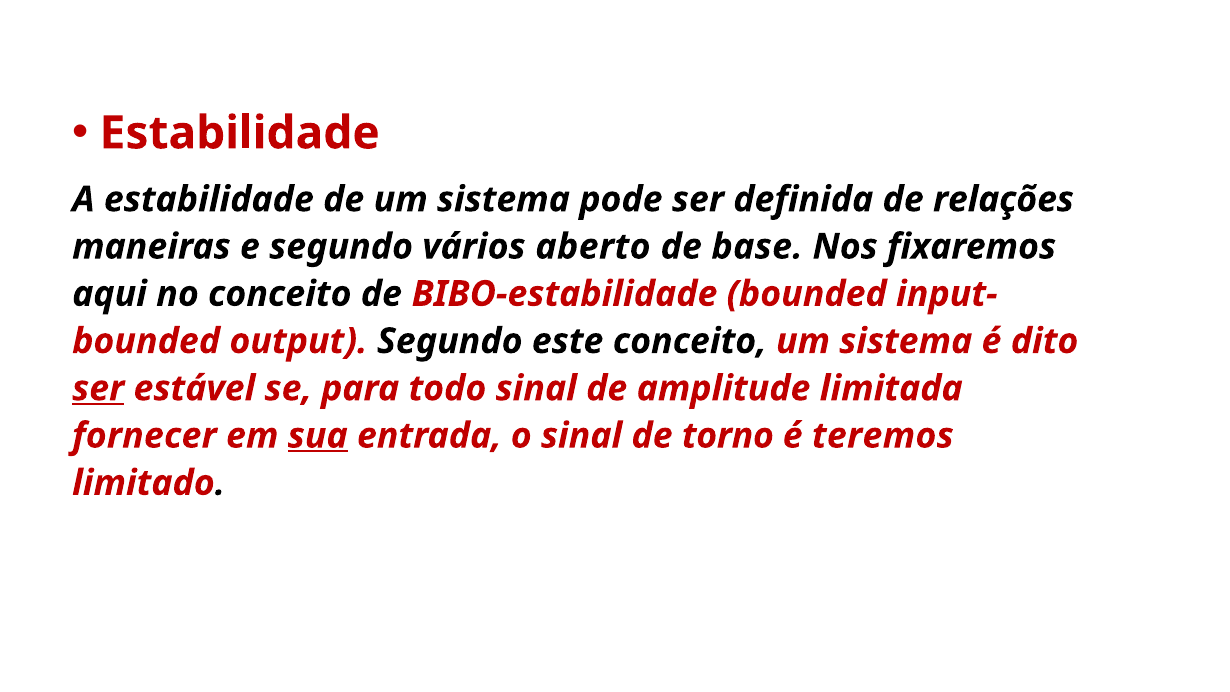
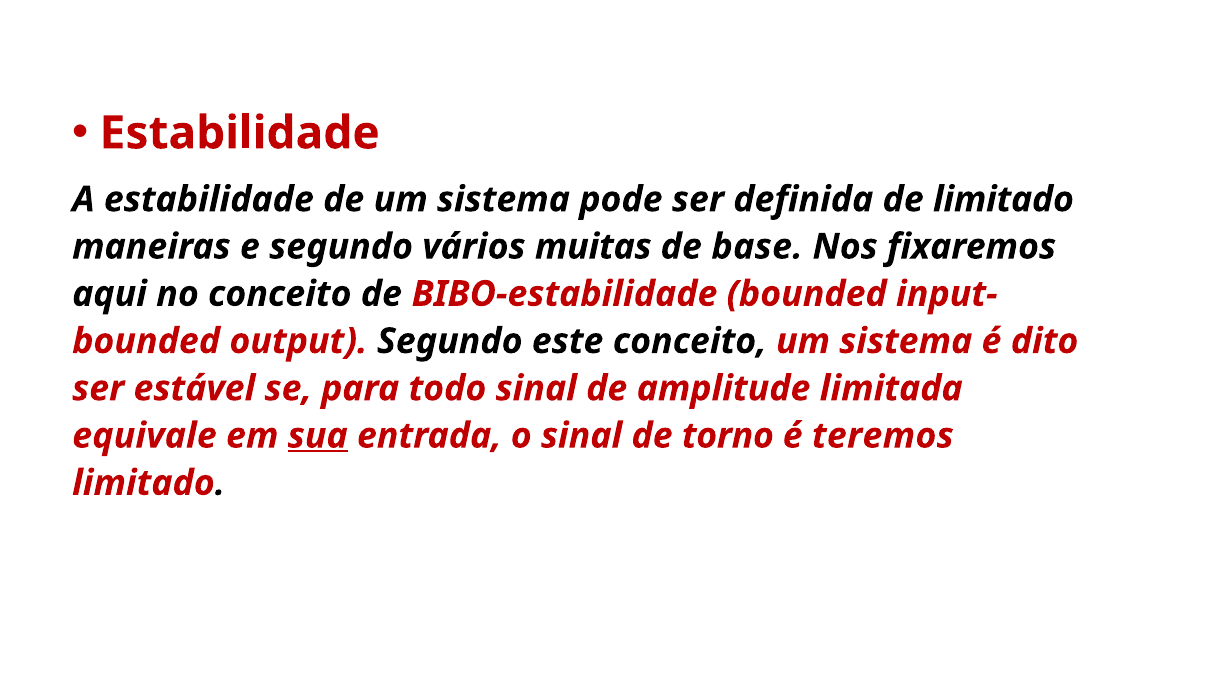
de relações: relações -> limitado (1003, 199)
aberto: aberto -> muitas (593, 247)
ser underline: present -> none (98, 388)
fornecer: fornecer -> equivale (144, 436)
